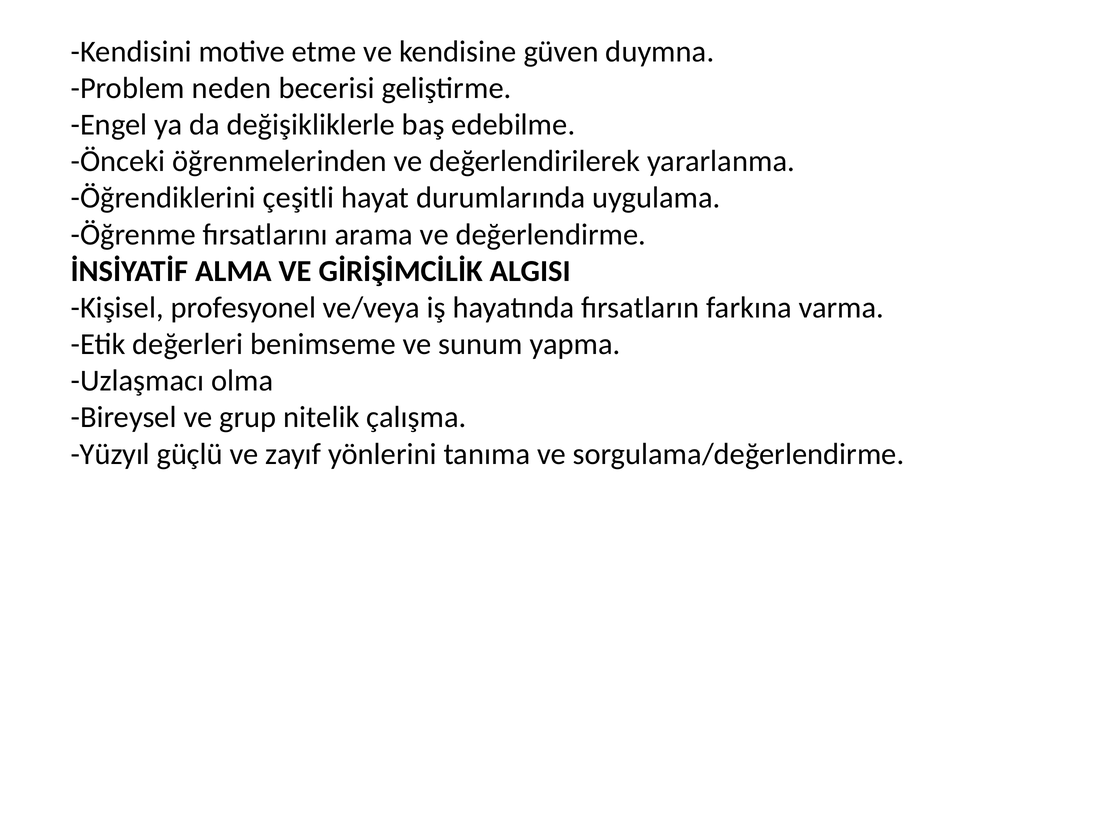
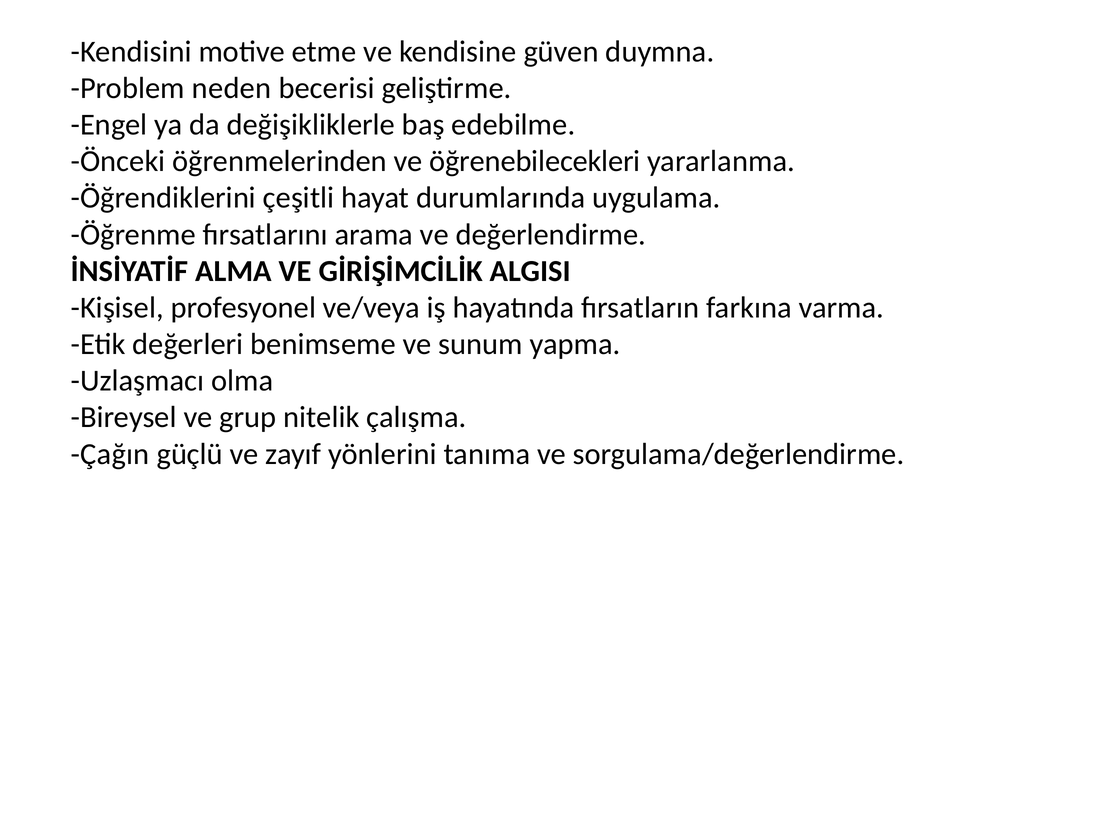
değerlendirilerek: değerlendirilerek -> öğrenebilecekleri (535, 161)
Yüzyıl: Yüzyıl -> Çağın (110, 454)
